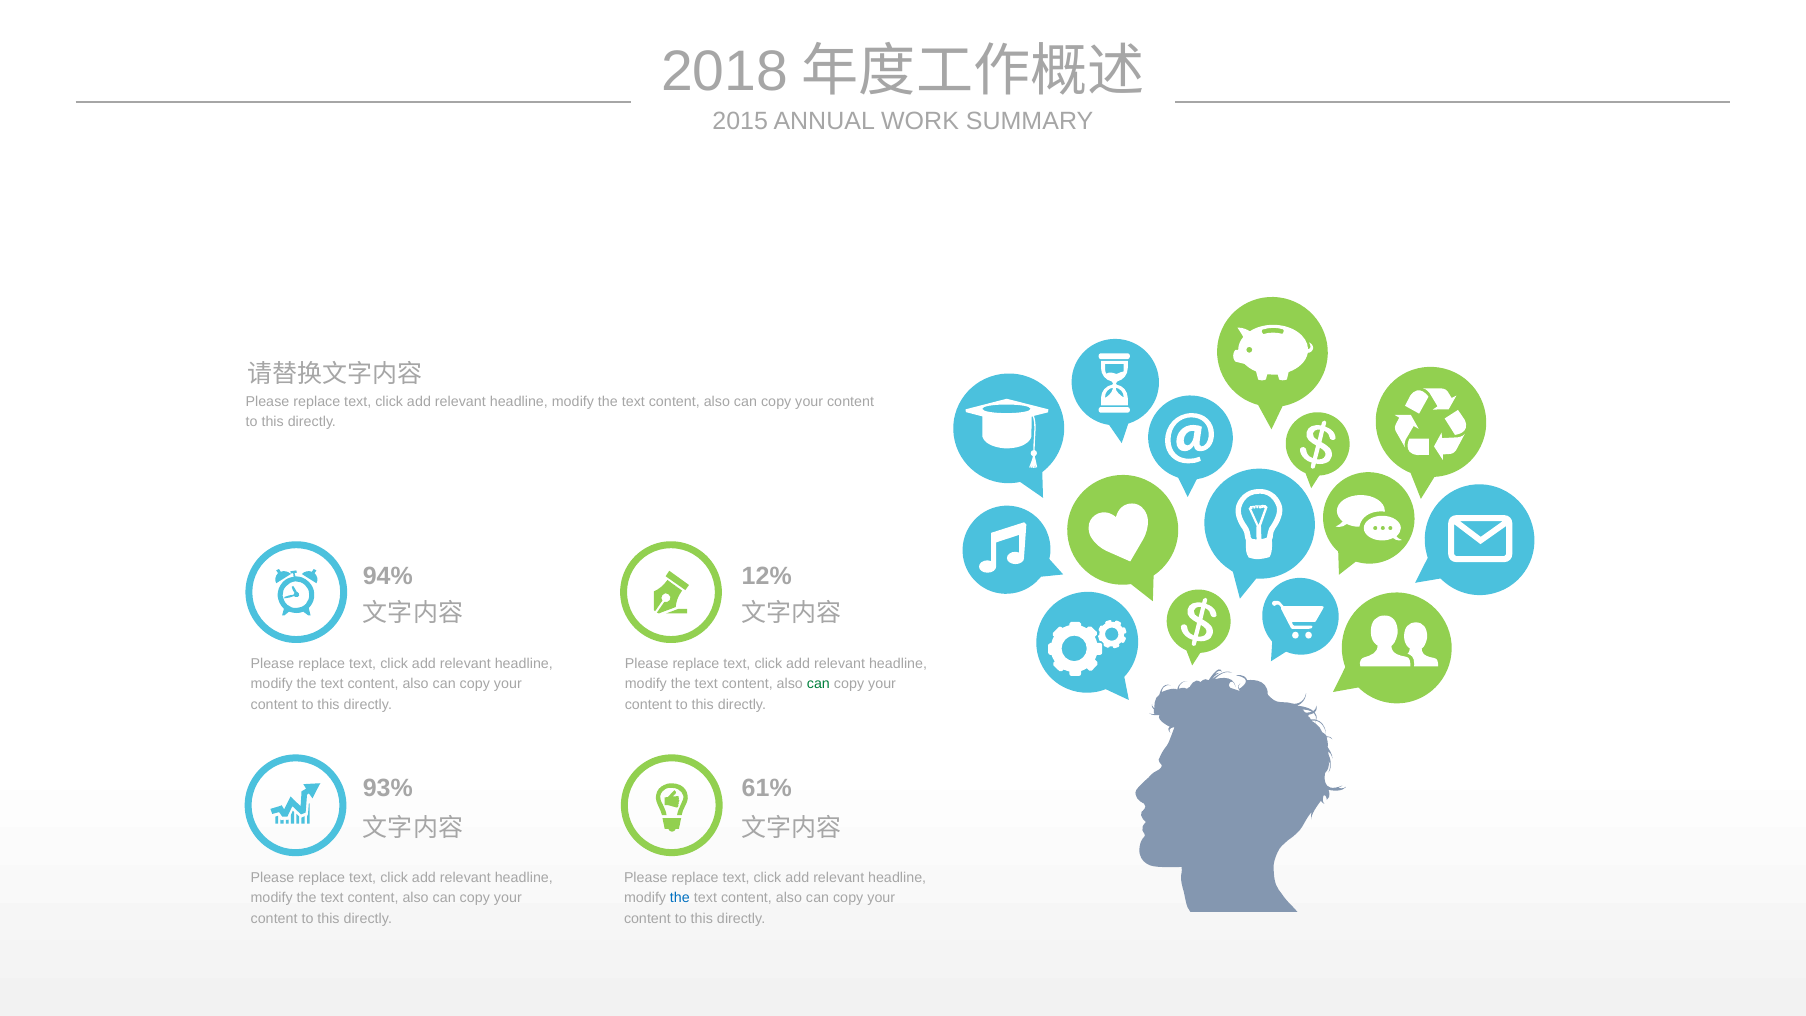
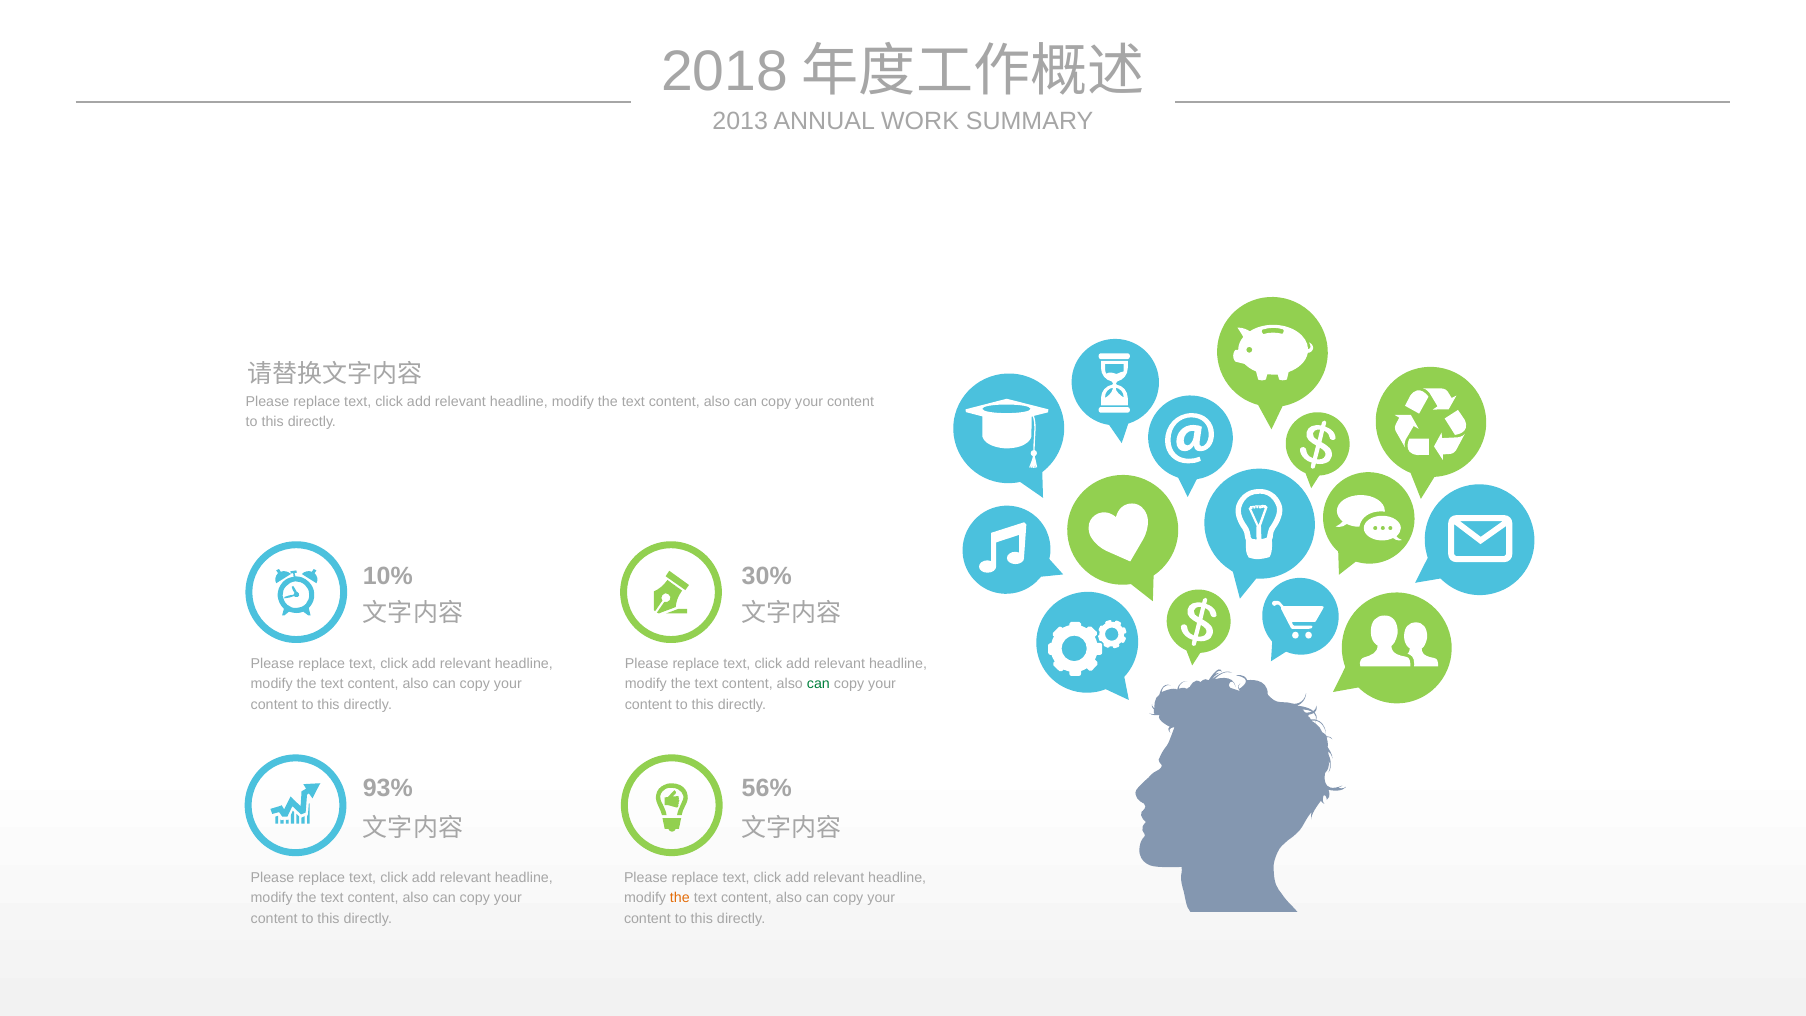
2015: 2015 -> 2013 (740, 121)
94%: 94% -> 10% (388, 576)
12%: 12% -> 30% (767, 576)
61%: 61% -> 56% (767, 788)
the colour: blue -> orange (680, 898)
